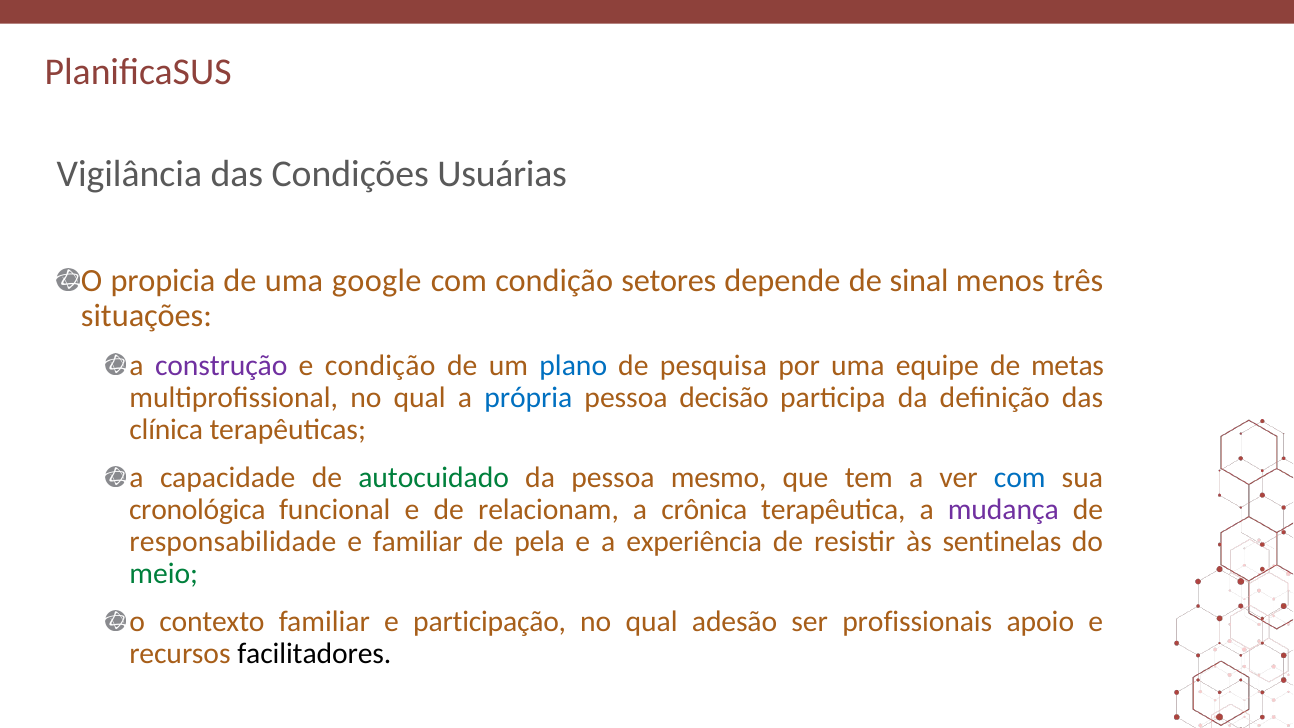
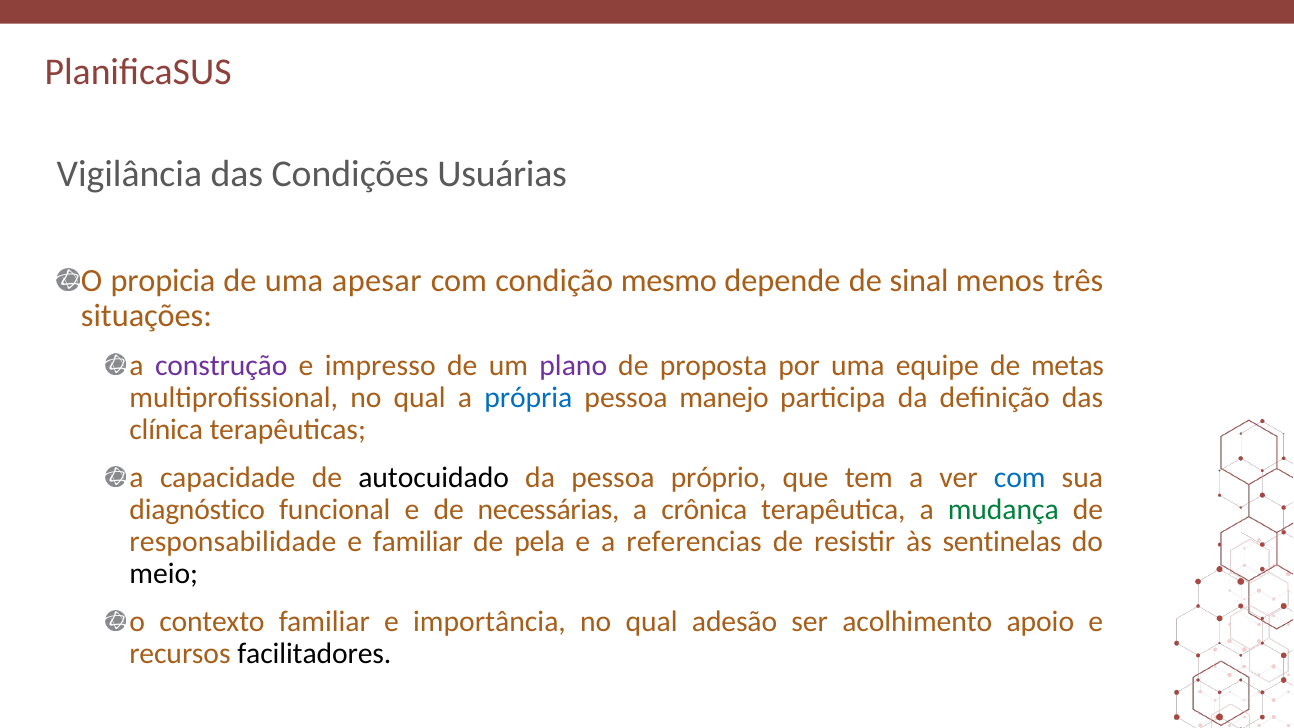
google: google -> apesar (377, 281)
setores: setores -> mesmo (669, 281)
e condição: condição -> impresso (380, 366)
plano colour: blue -> purple (573, 366)
pesquisa: pesquisa -> proposta (714, 366)
decisão: decisão -> manejo (724, 398)
autocuidado colour: green -> black (434, 478)
mesmo: mesmo -> próprio (719, 478)
cronológica: cronológica -> diagnóstico (197, 510)
relacionam: relacionam -> necessárias (549, 510)
mudança colour: purple -> green (1003, 510)
experiência: experiência -> referencias (694, 542)
meio colour: green -> black (164, 574)
participação: participação -> importância (490, 622)
profissionais: profissionais -> acolhimento (917, 622)
